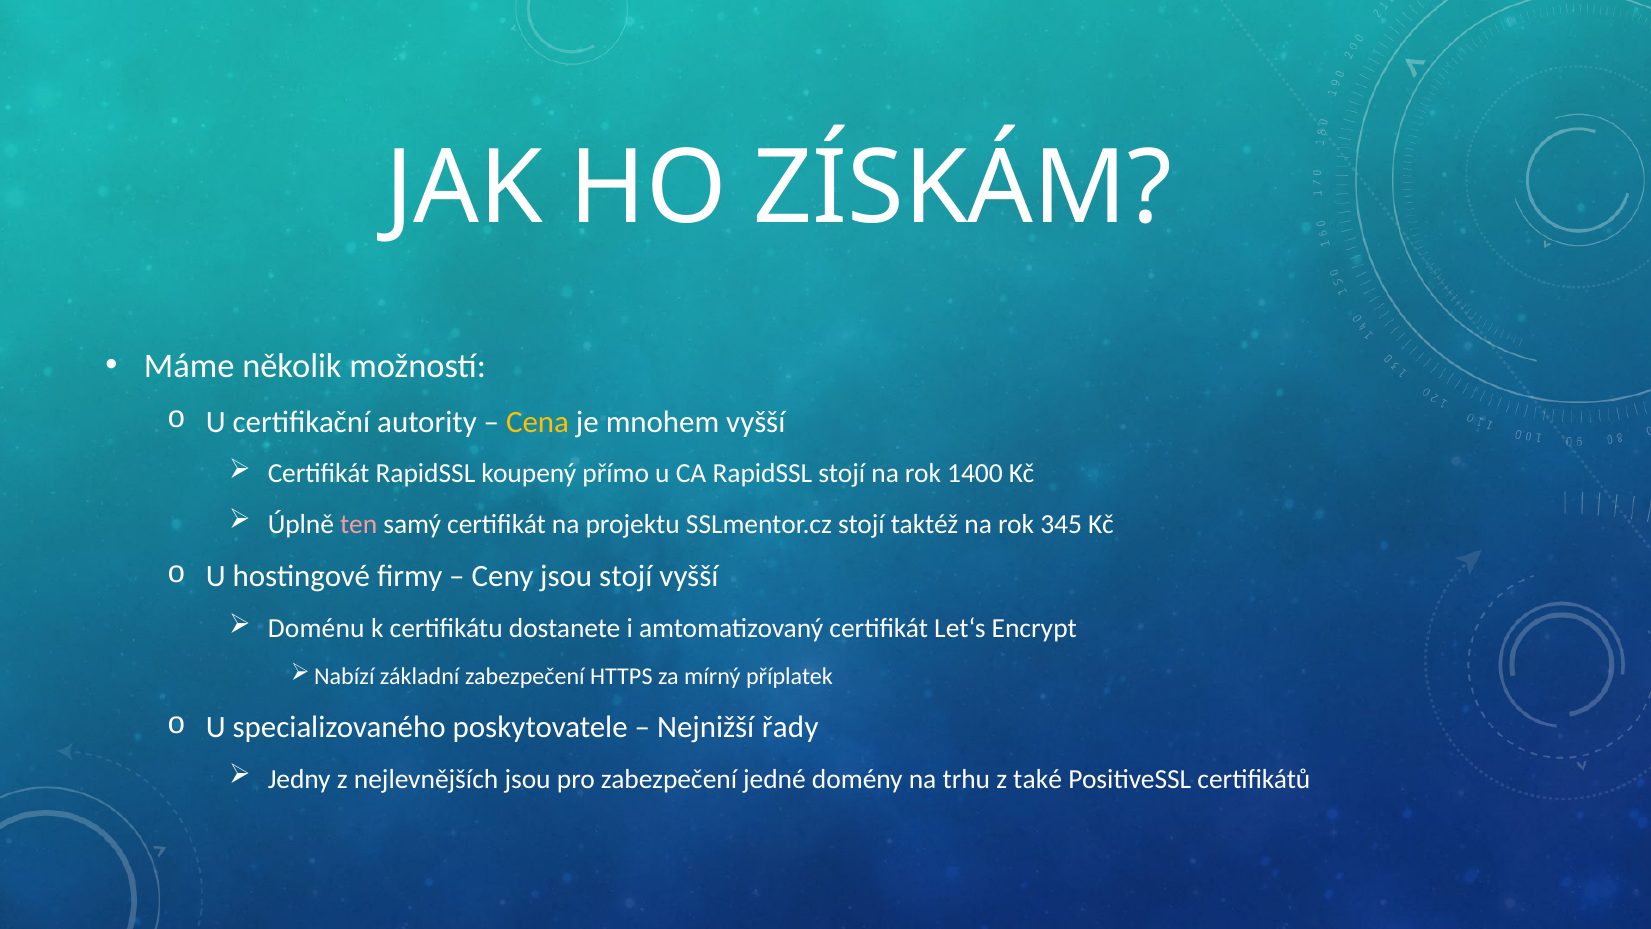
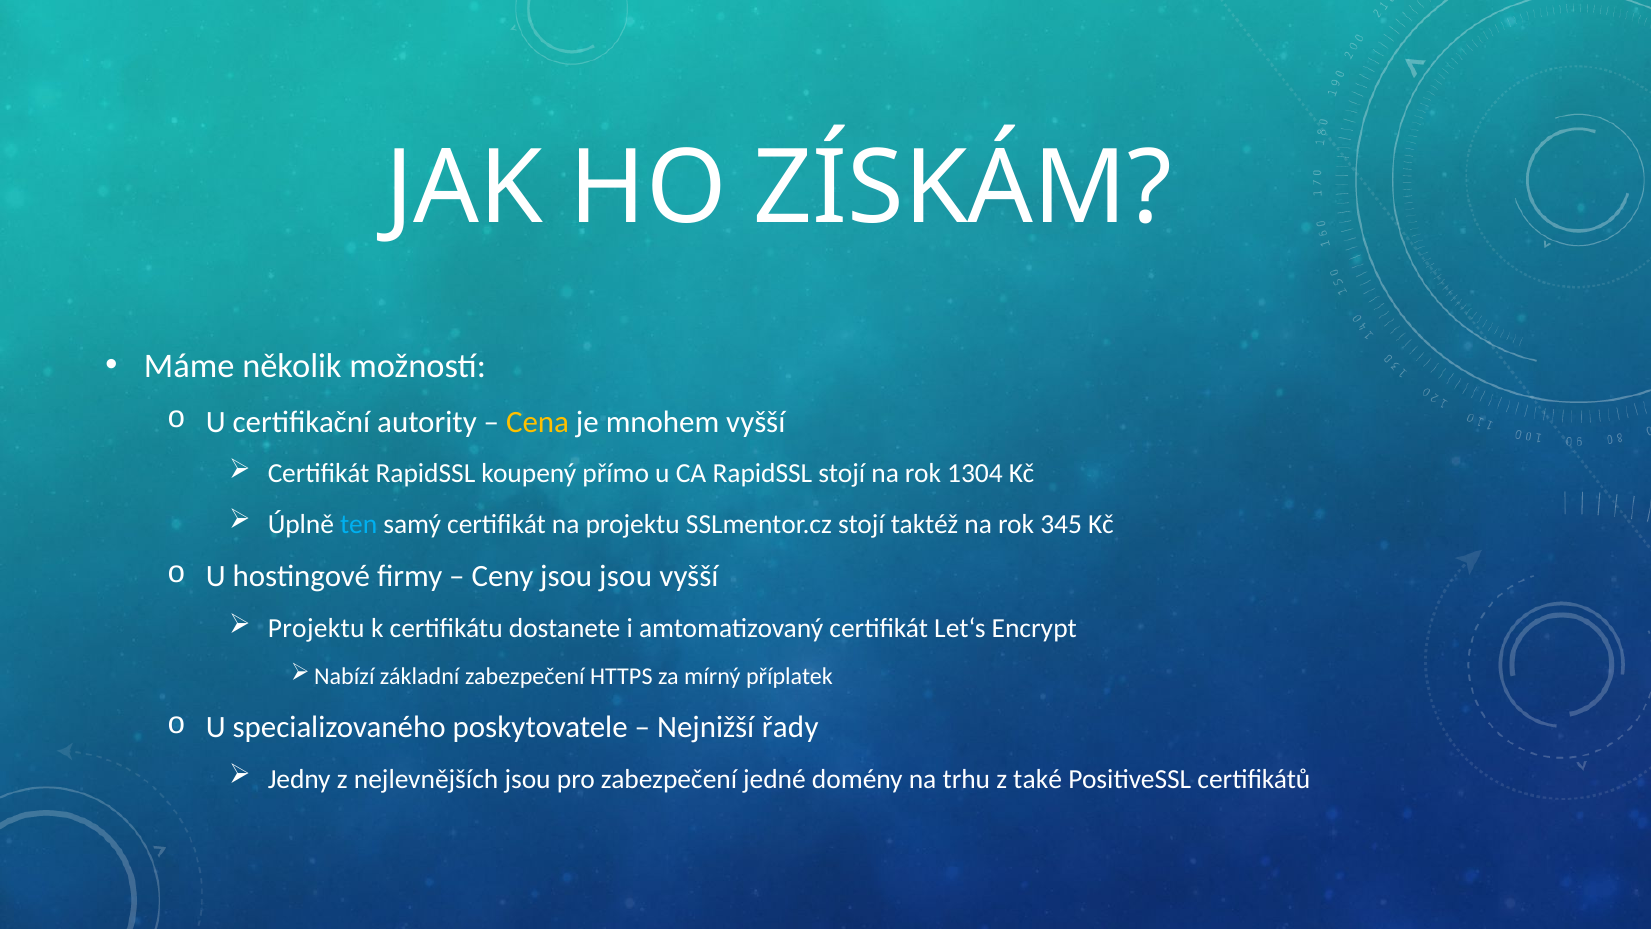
1400: 1400 -> 1304 (975, 474)
ten colour: pink -> light blue (359, 524)
jsou stojí: stojí -> jsou (626, 576)
Doménu: Doménu -> Projektu (316, 628)
